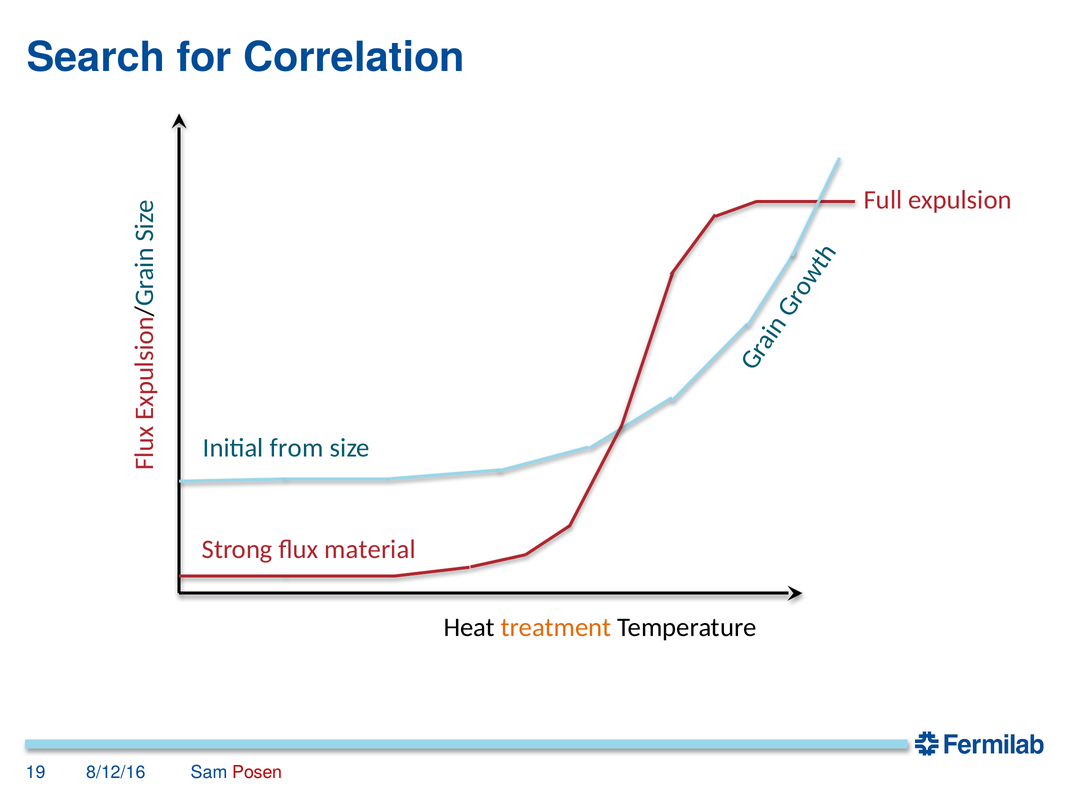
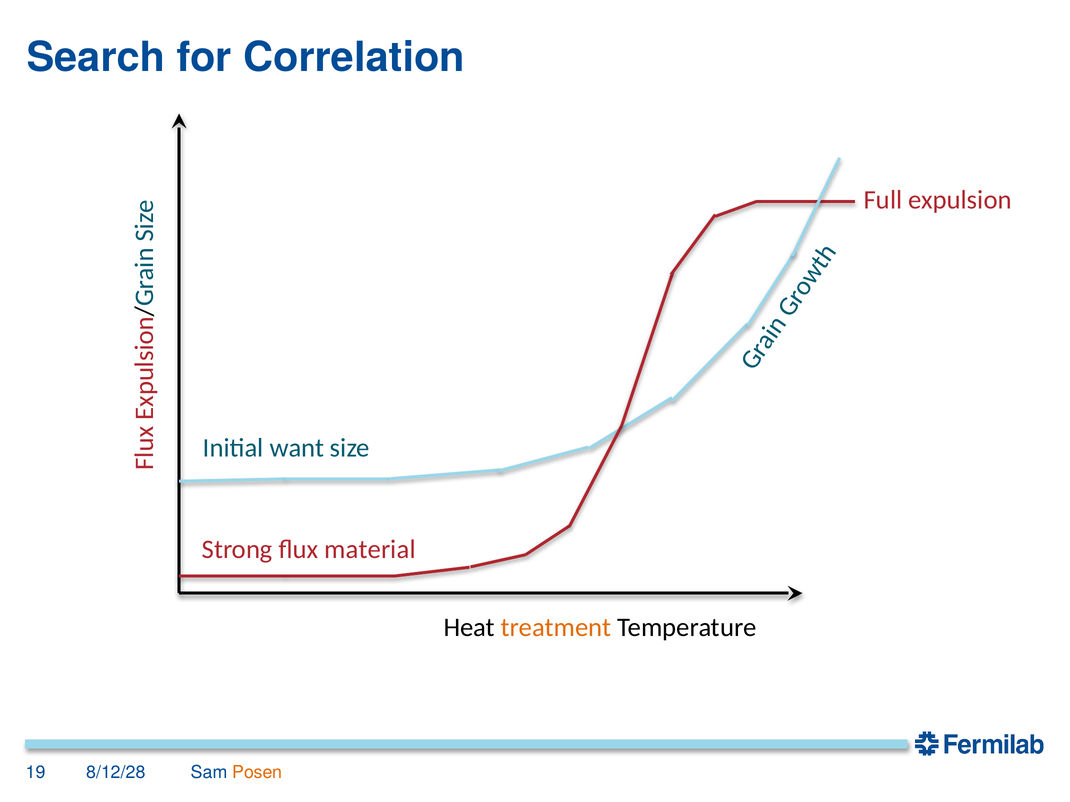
from: from -> want (297, 448)
8/12/16: 8/12/16 -> 8/12/28 (116, 773)
Posen colour: red -> orange (257, 773)
